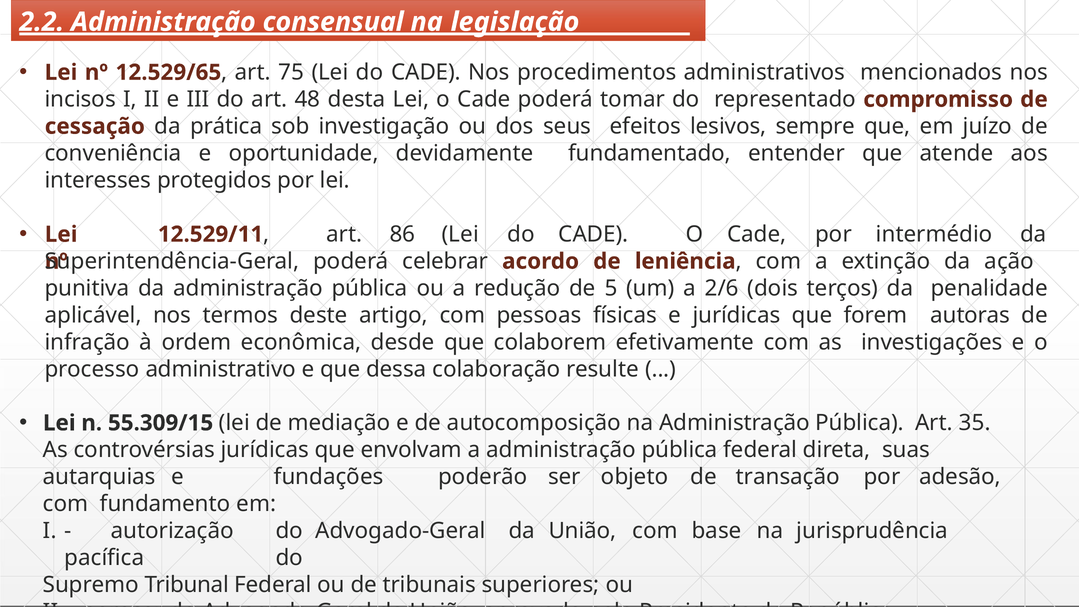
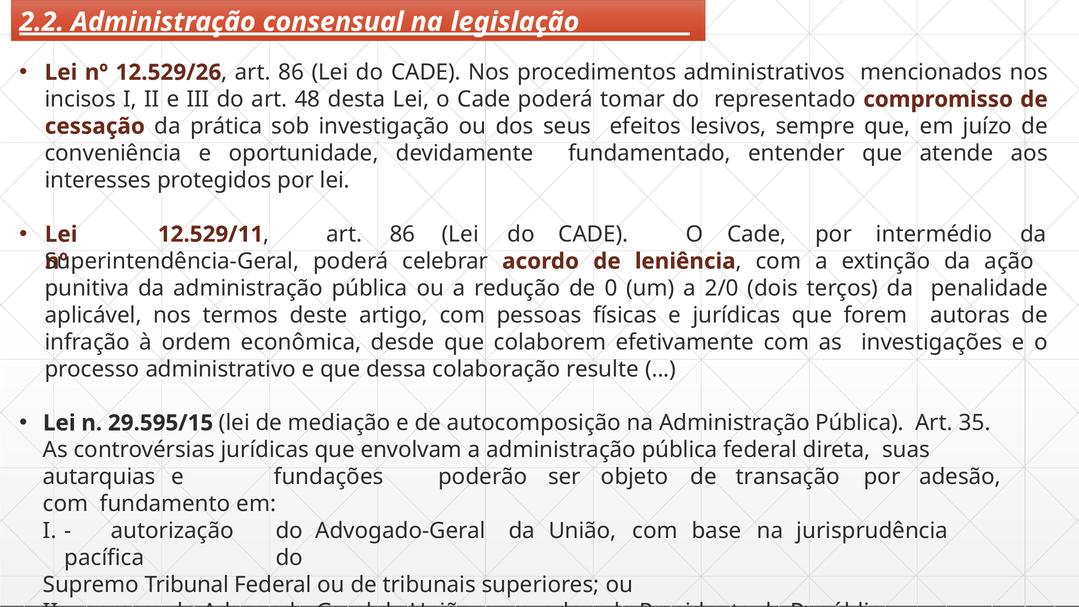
12.529/65: 12.529/65 -> 12.529/26 (168, 72)
75: 75 -> 86 (291, 72)
5: 5 -> 0 (611, 288)
2/6: 2/6 -> 2/0 (722, 288)
55.309/15: 55.309/15 -> 29.595/15 (161, 423)
